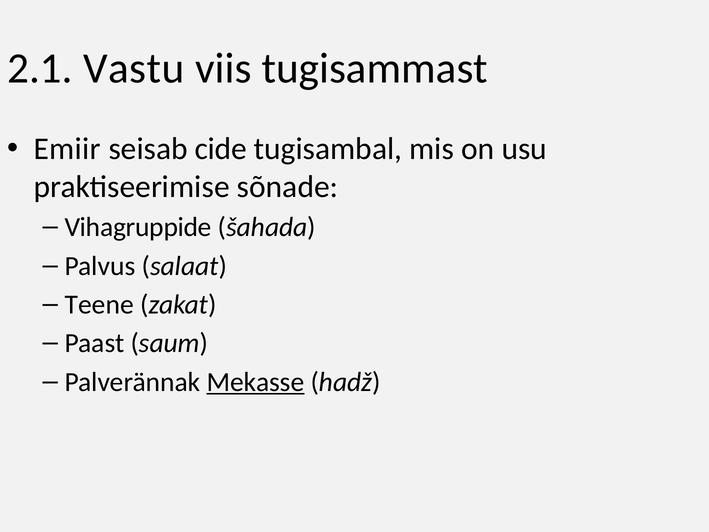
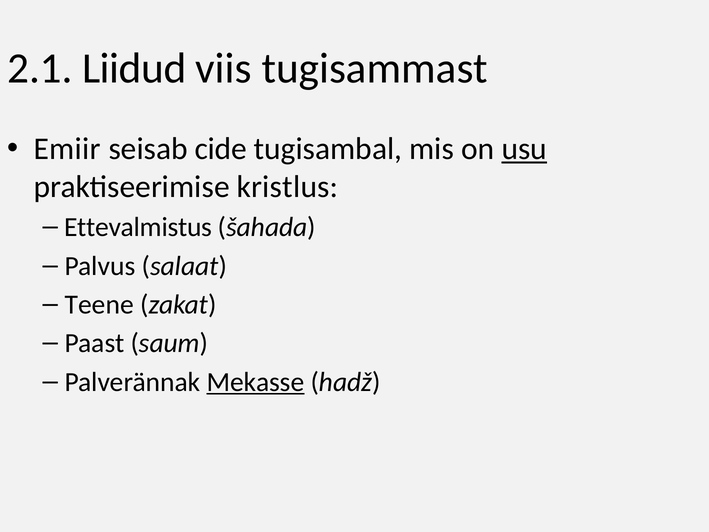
Vastu: Vastu -> Liidud (134, 69)
usu underline: none -> present (524, 149)
sõnade: sõnade -> kristlus (287, 187)
Vihagruppide: Vihagruppide -> Ettevalmistus (138, 227)
